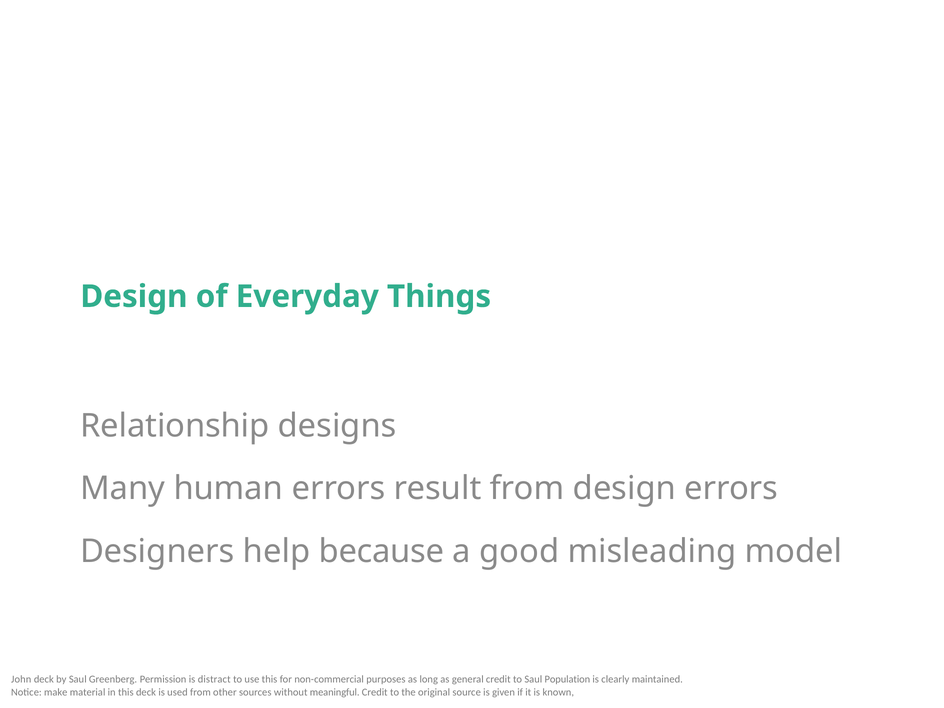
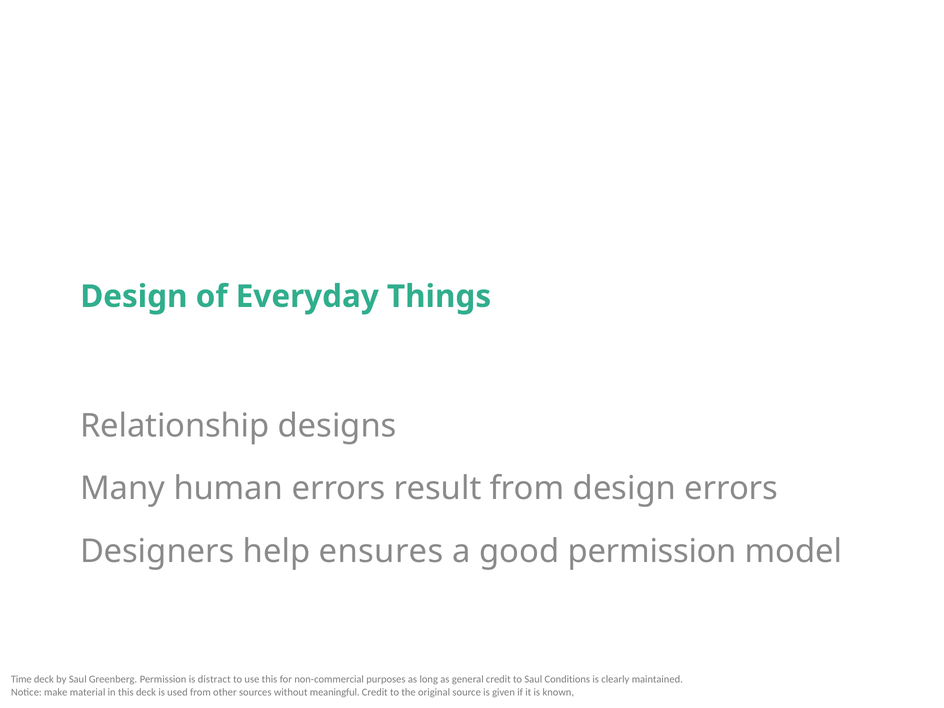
because: because -> ensures (381, 551)
good misleading: misleading -> permission (652, 551)
John: John -> Time (21, 679)
Population: Population -> Conditions (567, 679)
